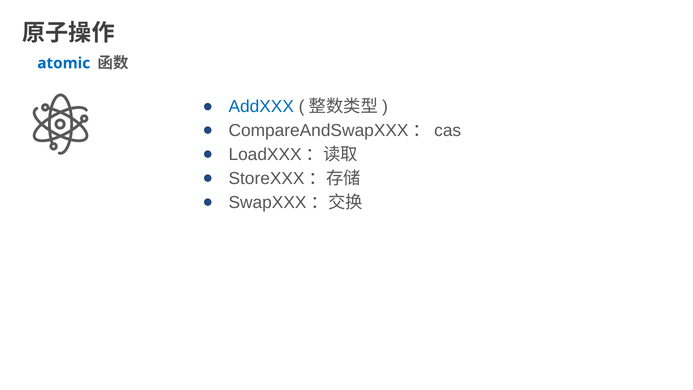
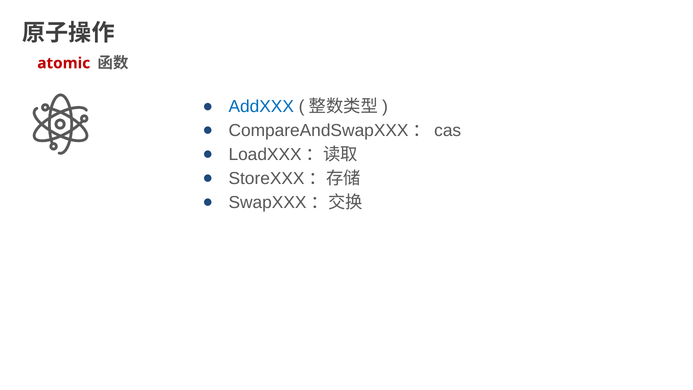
atomic colour: blue -> red (64, 63)
